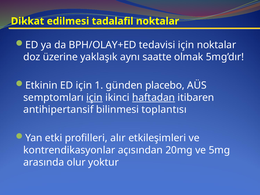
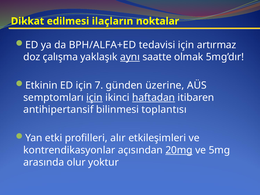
tadalafil: tadalafil -> ilaçların (113, 21)
BPH/OLAY+ED: BPH/OLAY+ED -> BPH/ALFA+ED (102, 45)
için noktalar: noktalar -> artırmaz (217, 45)
üzerine: üzerine -> çalışma (60, 57)
aynı underline: none -> present (130, 57)
1: 1 -> 7 (99, 85)
placebo: placebo -> üzerine (165, 85)
20mg underline: none -> present (179, 150)
